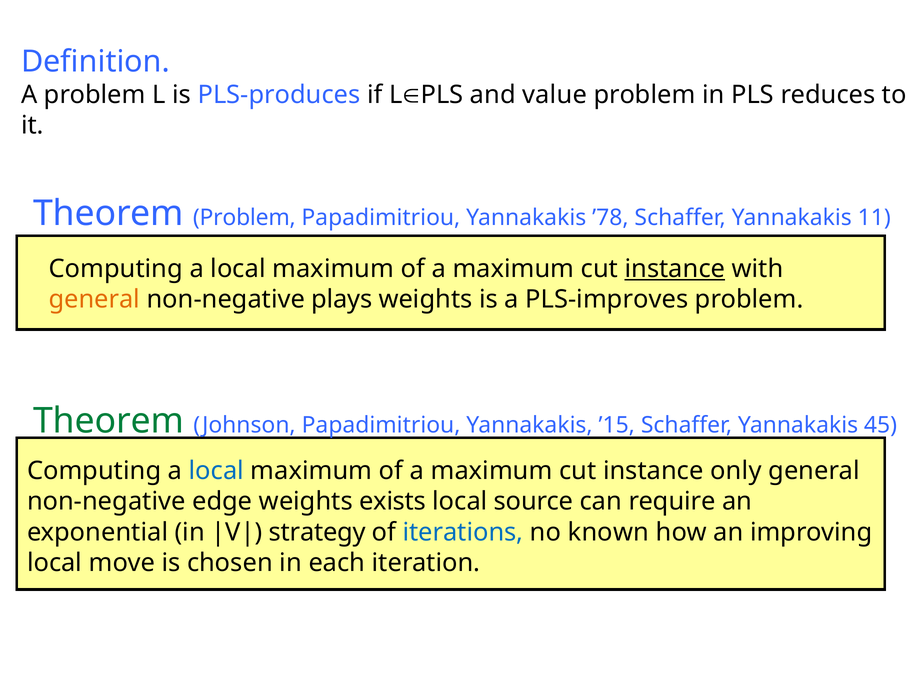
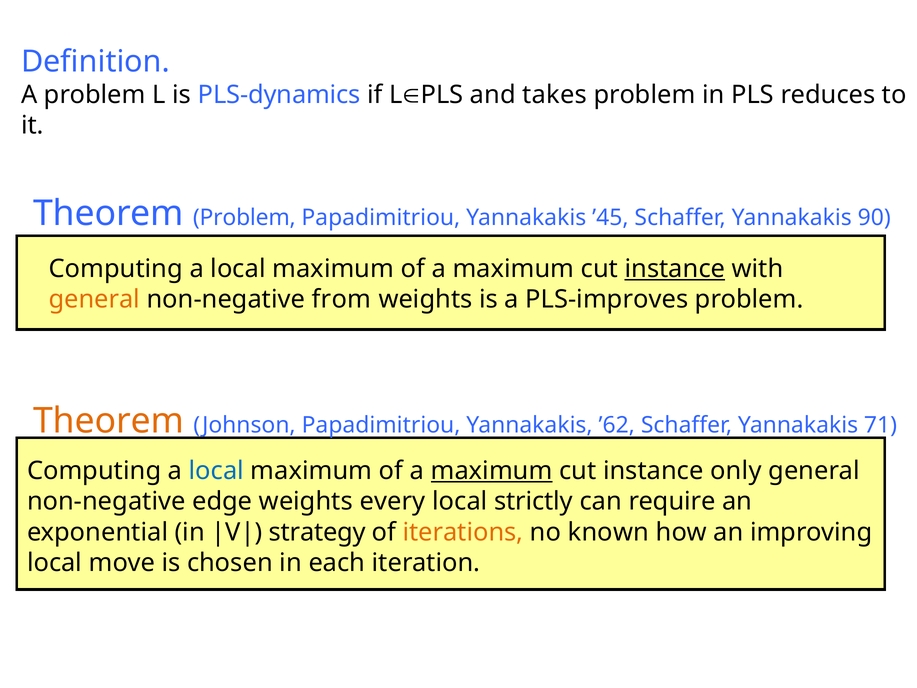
PLS-produces: PLS-produces -> PLS-dynamics (279, 95)
value: value -> takes (555, 95)
’78: ’78 -> ’45 (610, 218)
11: 11 -> 90 (874, 218)
plays: plays -> from (342, 299)
Theorem colour: green -> orange (109, 421)
’15: ’15 -> ’62 (617, 425)
45: 45 -> 71 (881, 425)
maximum underline: none -> present (492, 471)
exists: exists -> every (392, 501)
source: source -> strictly (533, 501)
iterations colour: blue -> orange (463, 532)
